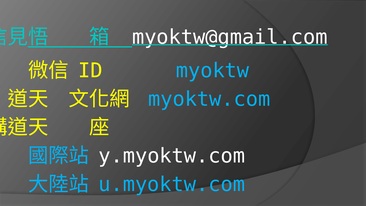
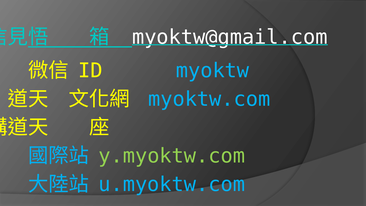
y.myoktw.com colour: white -> light green (172, 156)
